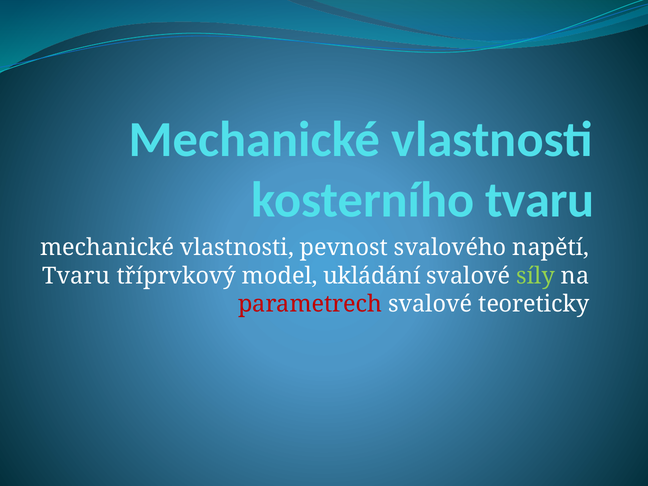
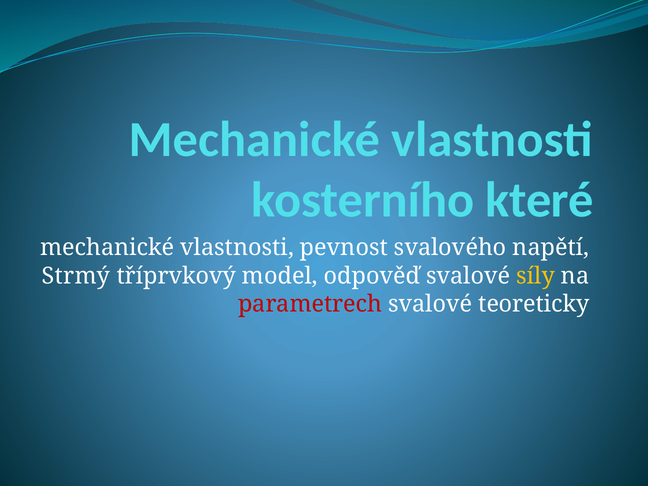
kosterního tvaru: tvaru -> které (540, 200)
Tvaru: Tvaru -> Strmý (76, 276)
ukládání: ukládání -> odpověď (372, 276)
síly colour: light green -> yellow (536, 276)
